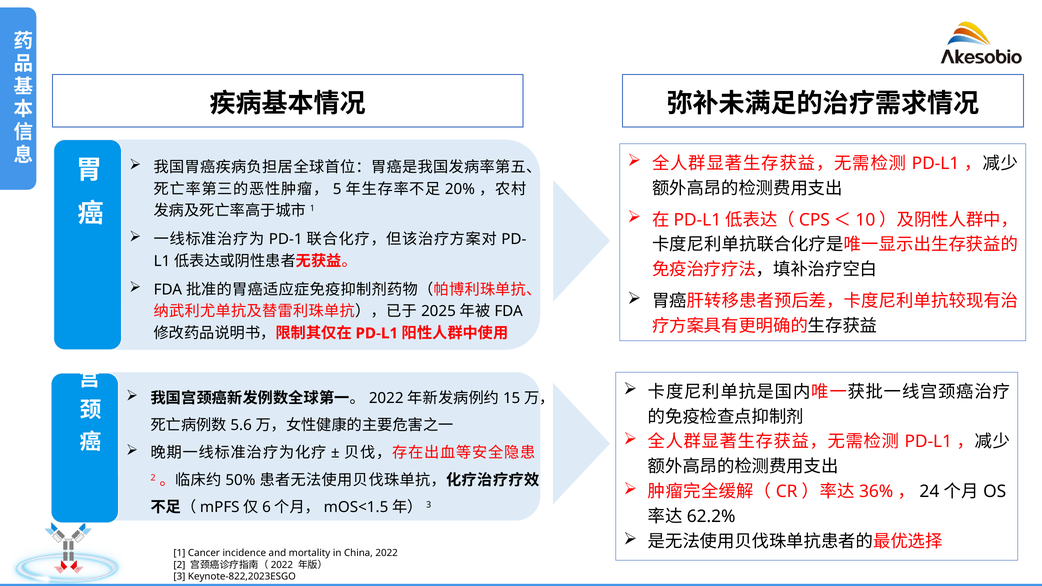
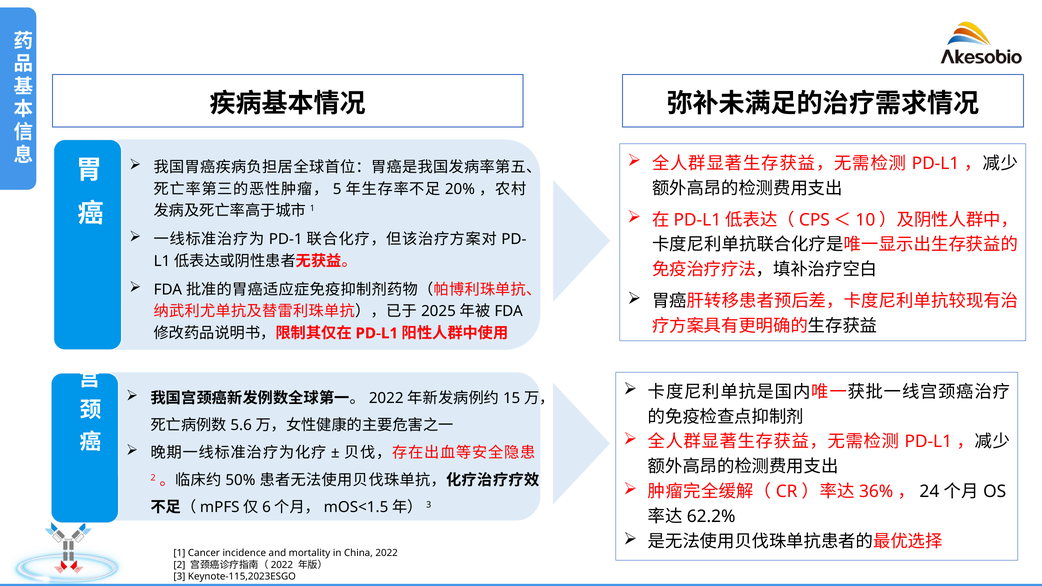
Keynote-822,2023ESGO: Keynote-822,2023ESGO -> Keynote-115,2023ESGO (242, 577)
